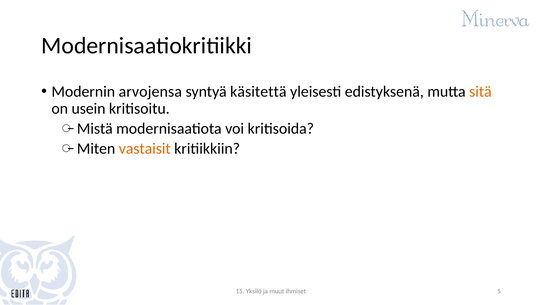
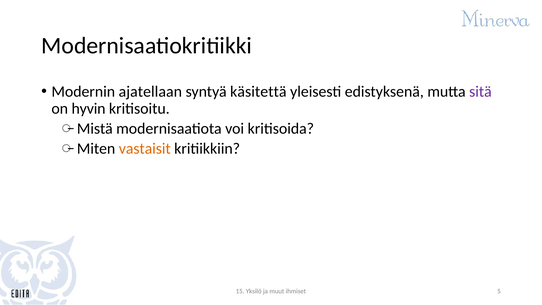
arvojensa: arvojensa -> ajatellaan (150, 92)
sitä colour: orange -> purple (480, 92)
usein: usein -> hyvin (89, 109)
